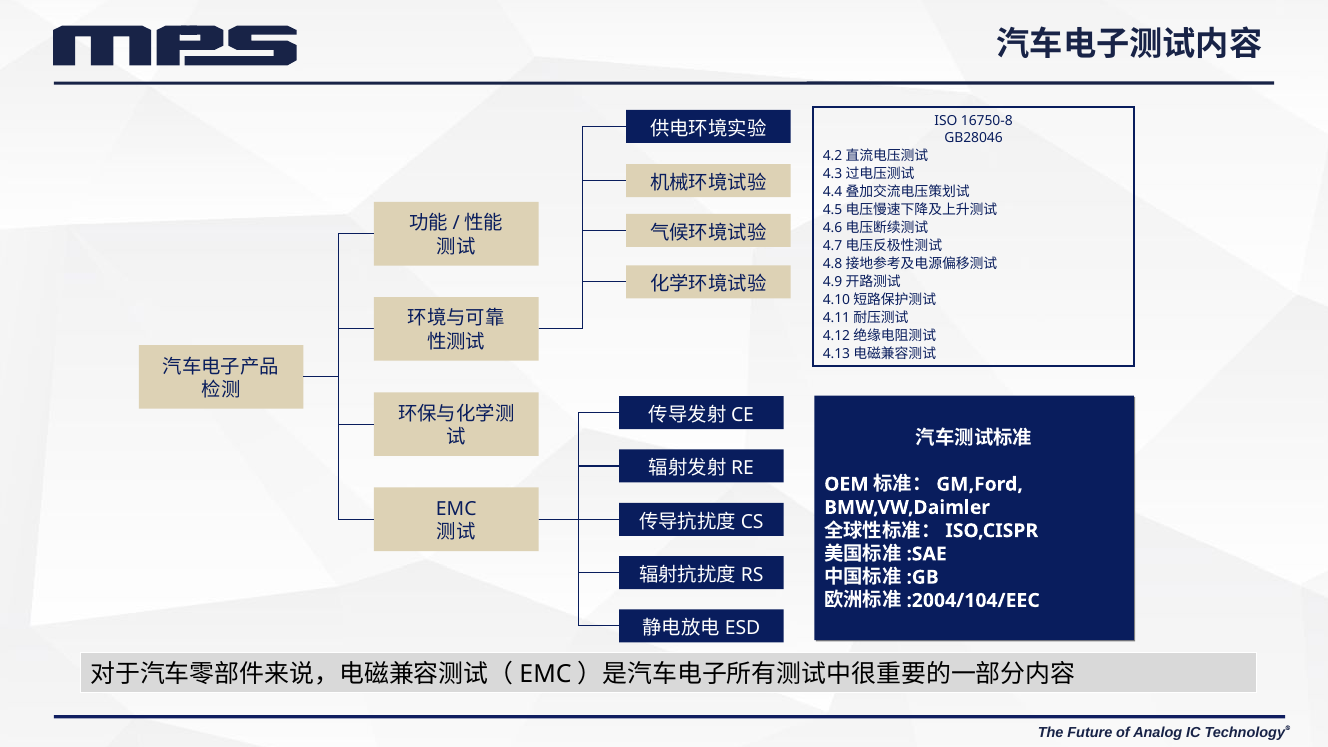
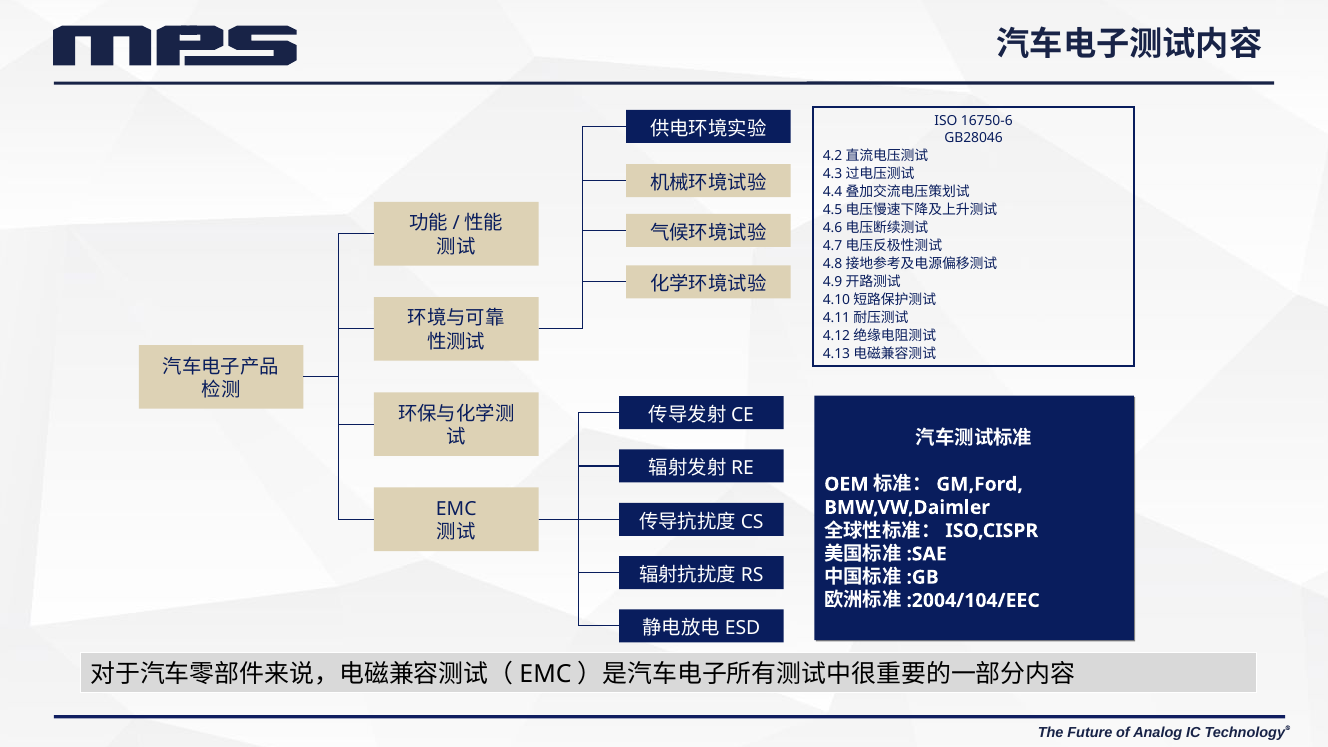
16750-8: 16750-8 -> 16750-6 (987, 121)
